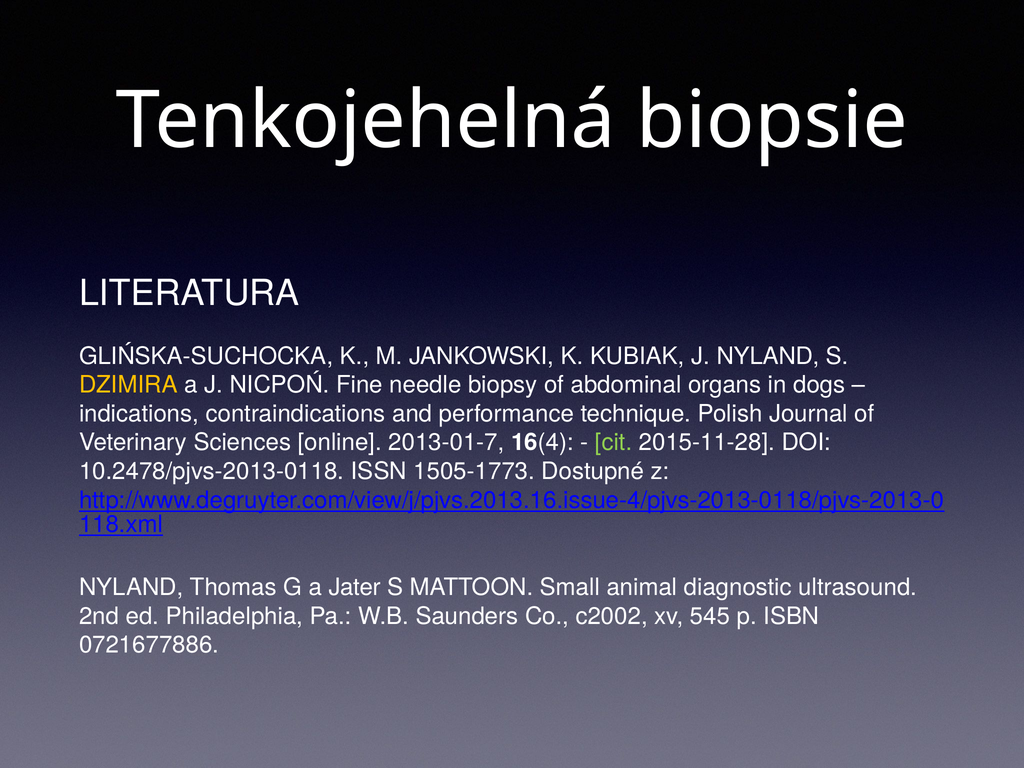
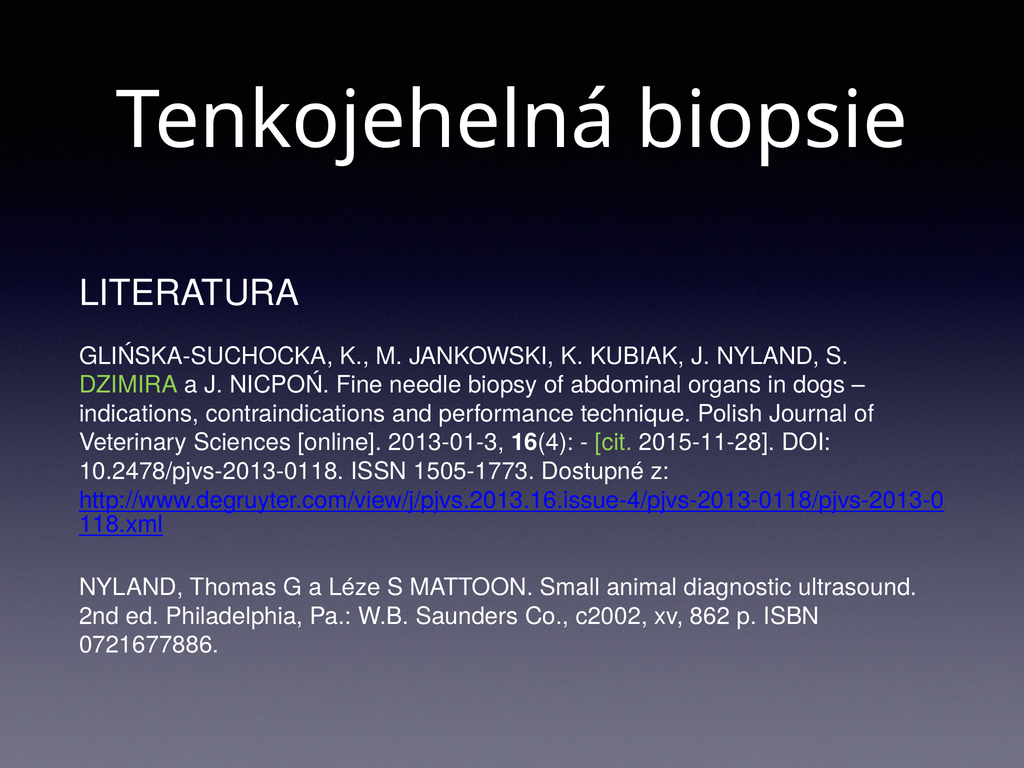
DZIMIRA colour: yellow -> light green (128, 385)
2013-01-7: 2013-01-7 -> 2013-01-3 (446, 443)
Jater: Jater -> Léze (355, 587)
545: 545 -> 862 (710, 616)
